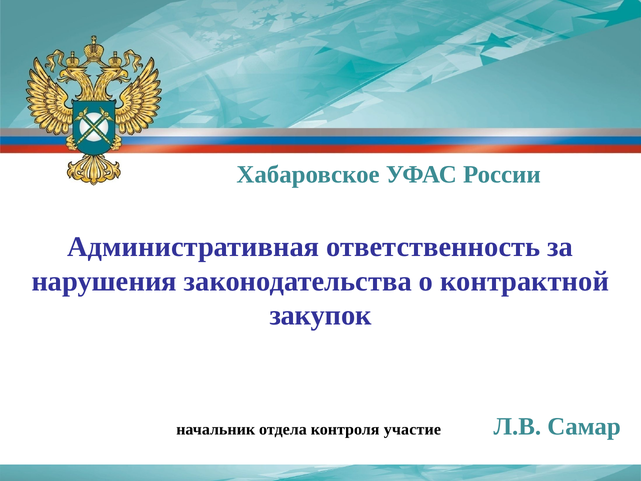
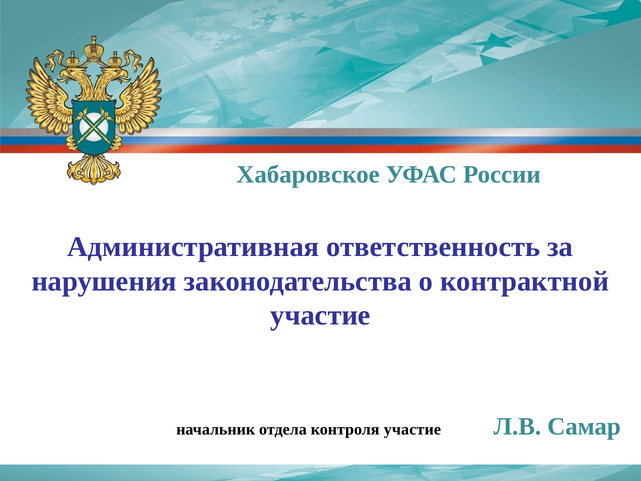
закупок: закупок -> участие (320, 315)
